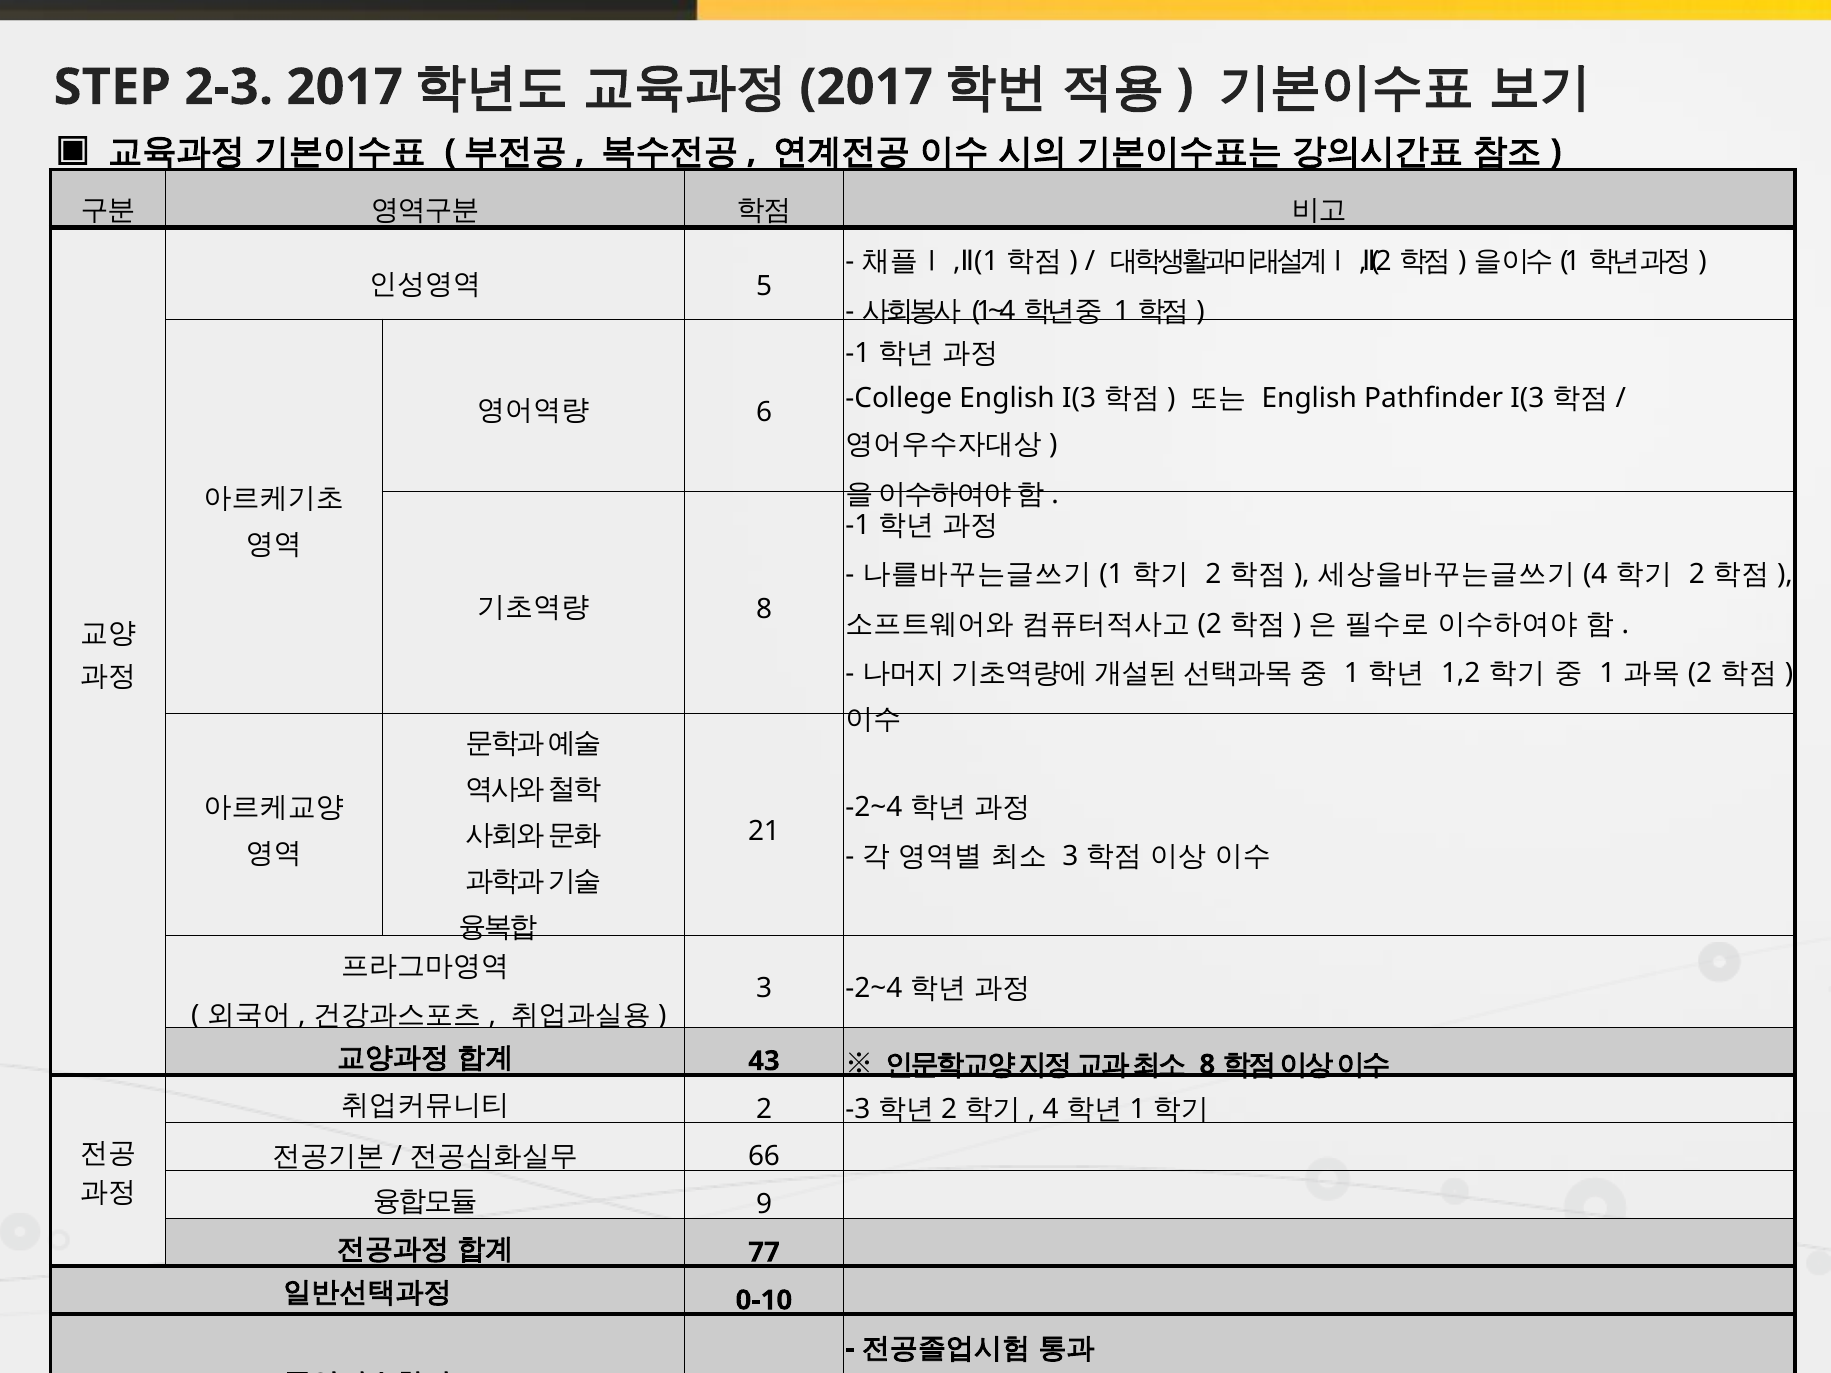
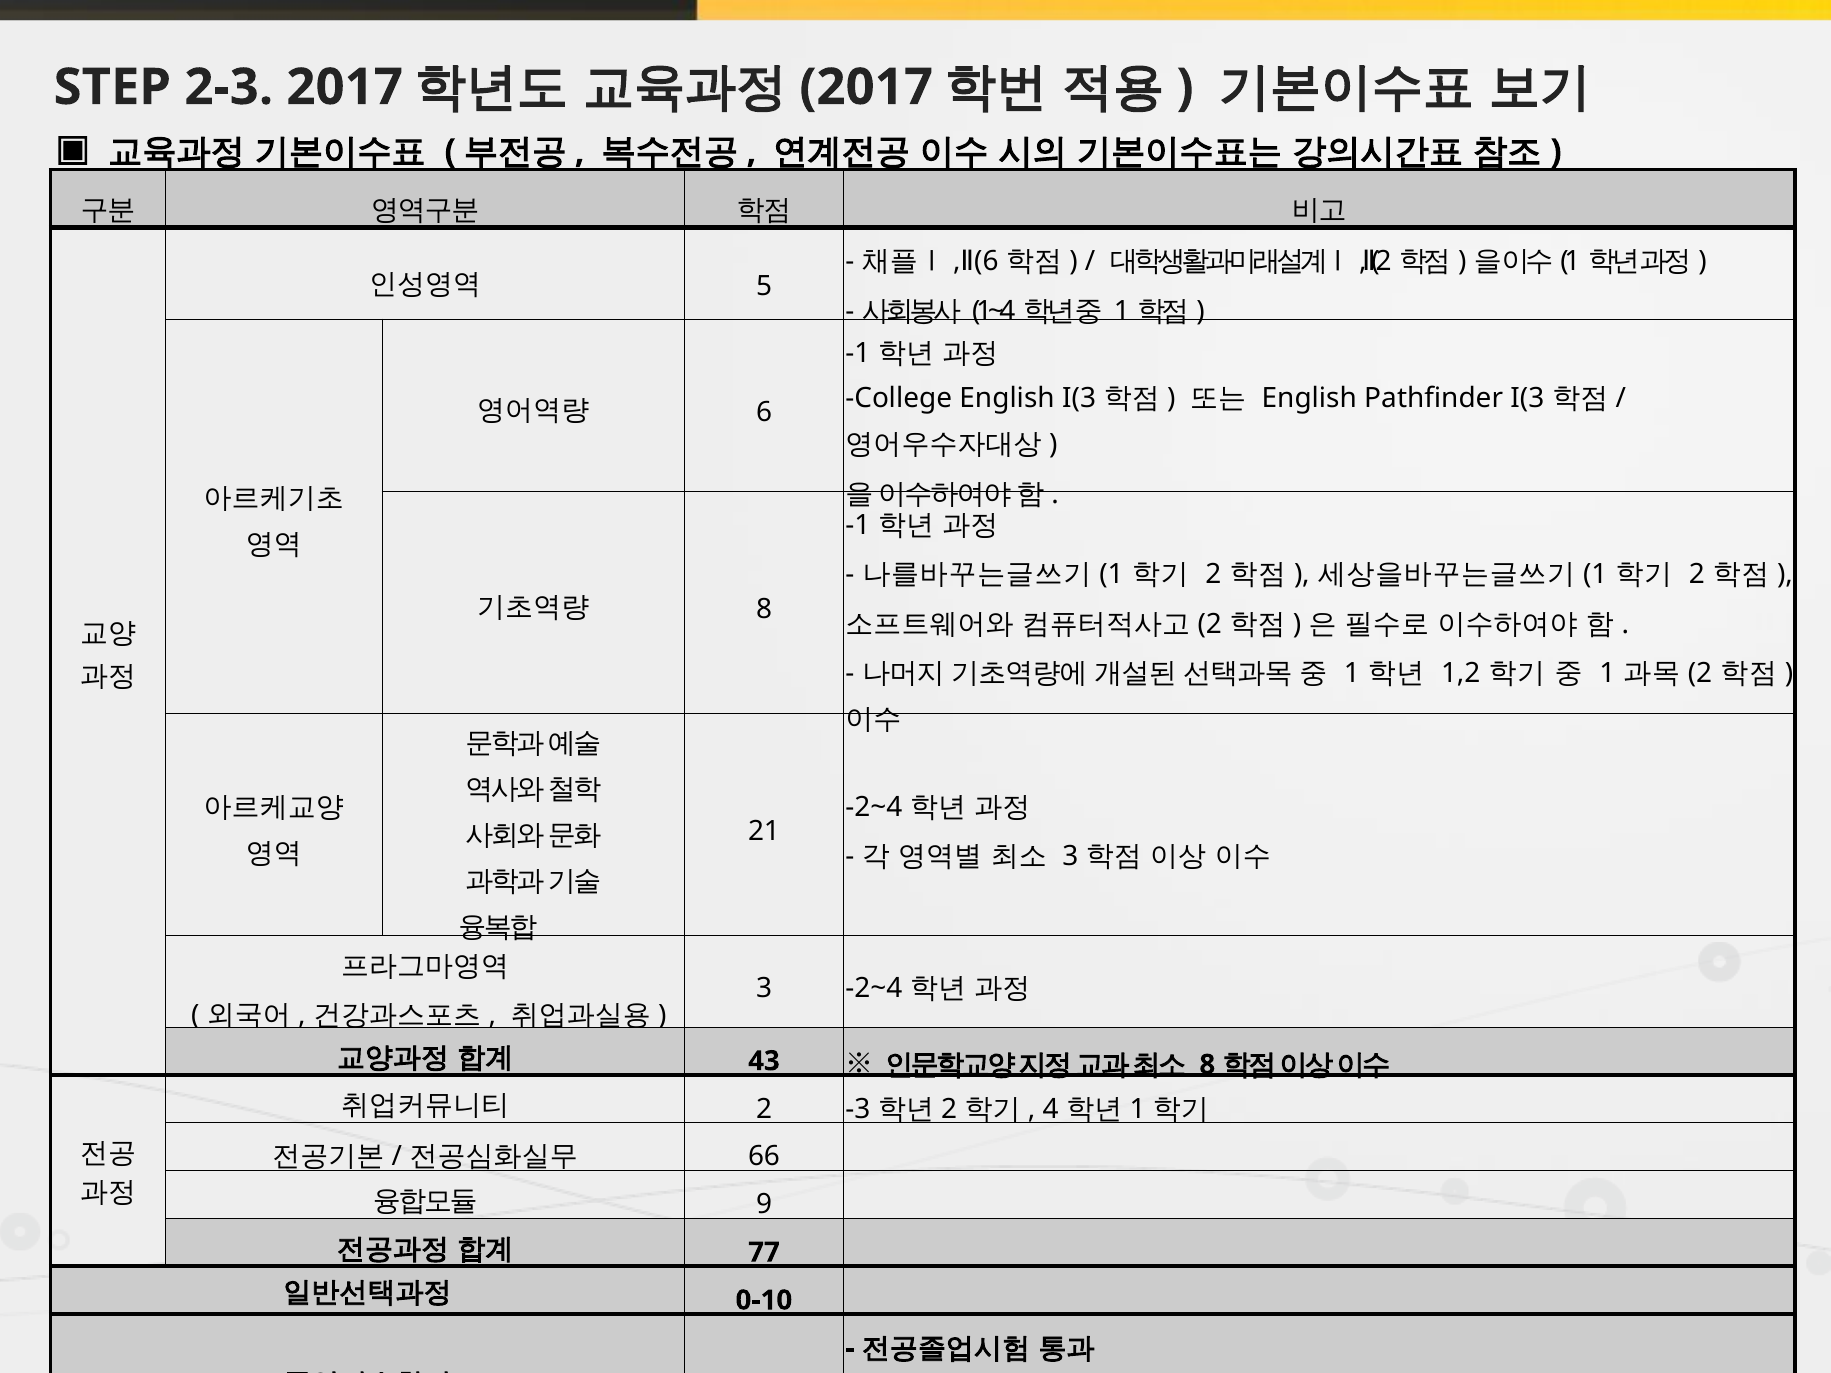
1: 1 -> 6 (986, 262)
4: 4 -> 1 (1595, 575)
